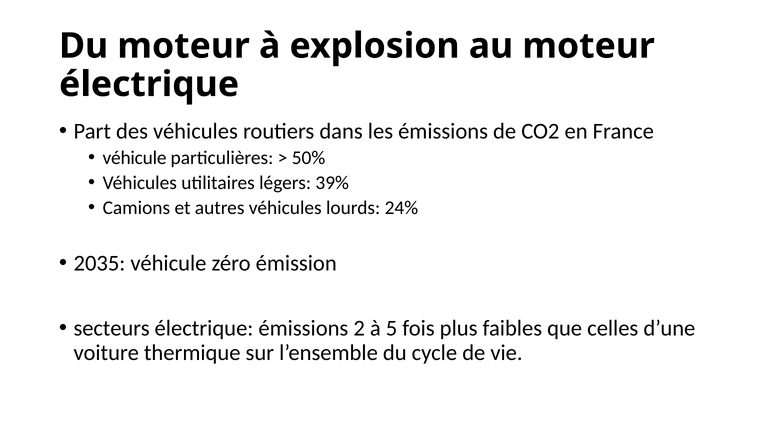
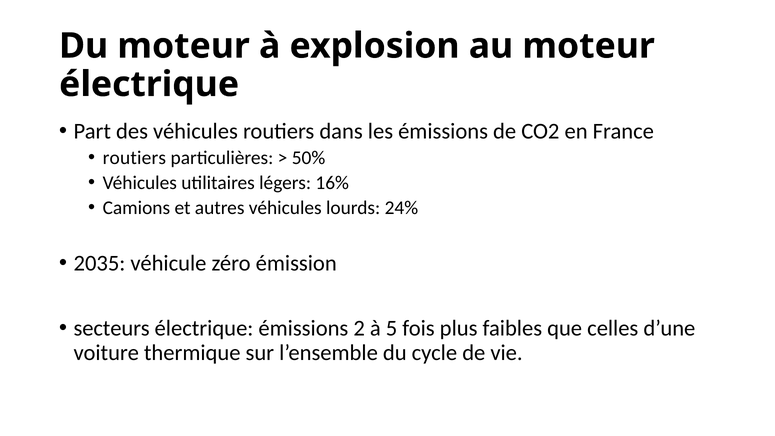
véhicule: véhicule -> routiers (134, 158)
39%: 39% -> 16% (332, 183)
